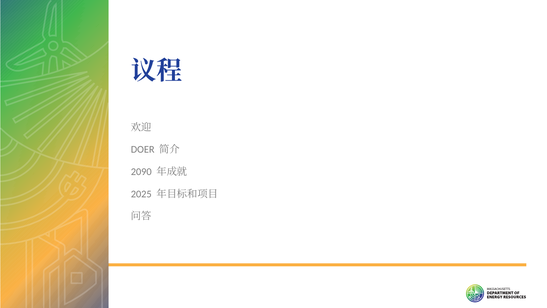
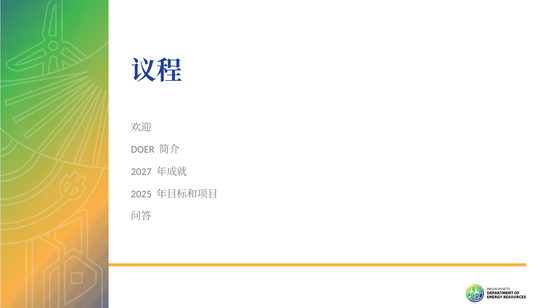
2090: 2090 -> 2027 (141, 172)
